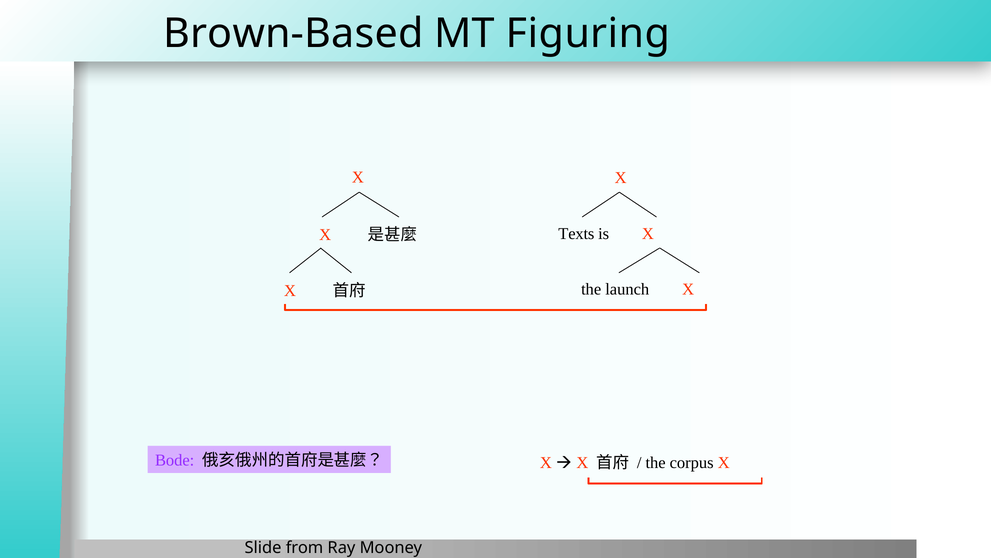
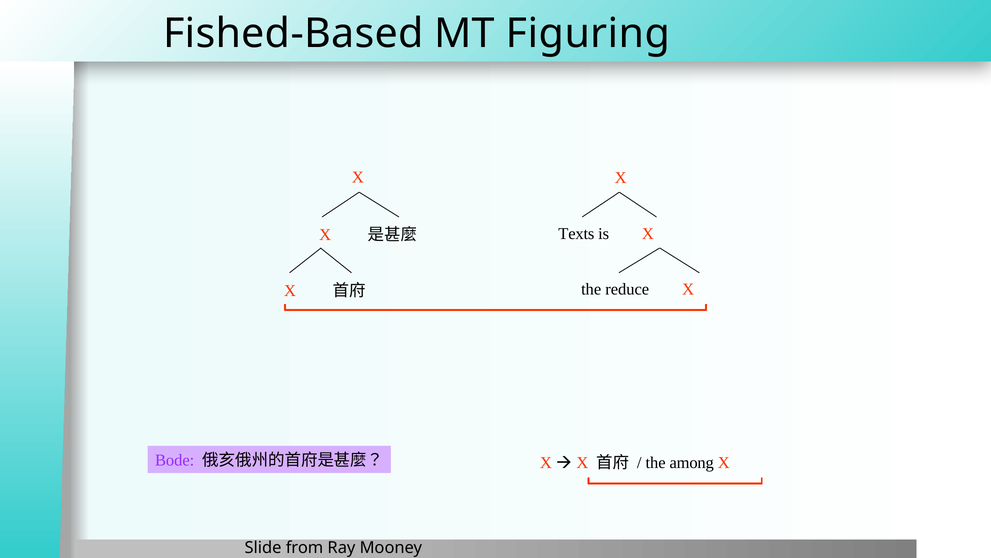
Brown-Based: Brown-Based -> Fished-Based (293, 34)
launch: launch -> reduce (627, 289)
corpus: corpus -> among (692, 462)
